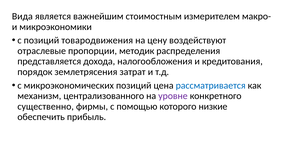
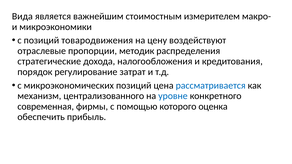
представляется: представляется -> стратегические (49, 61)
землетрясения: землетрясения -> регулирование (86, 72)
уровне colour: purple -> blue (173, 96)
существенно: существенно -> современная (46, 107)
низкие: низкие -> оценка (213, 107)
